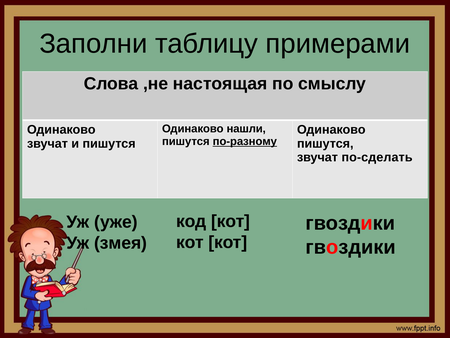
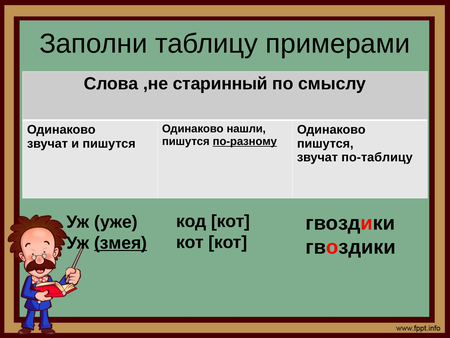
настоящая: настоящая -> старинный (220, 84)
по-сделать: по-сделать -> по-таблицу (377, 157)
змея underline: none -> present (121, 243)
